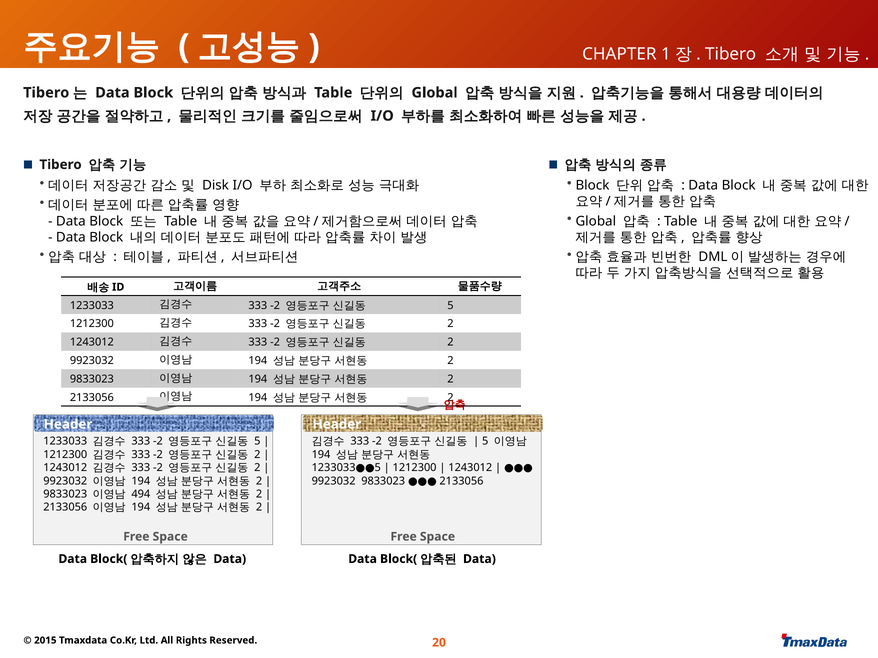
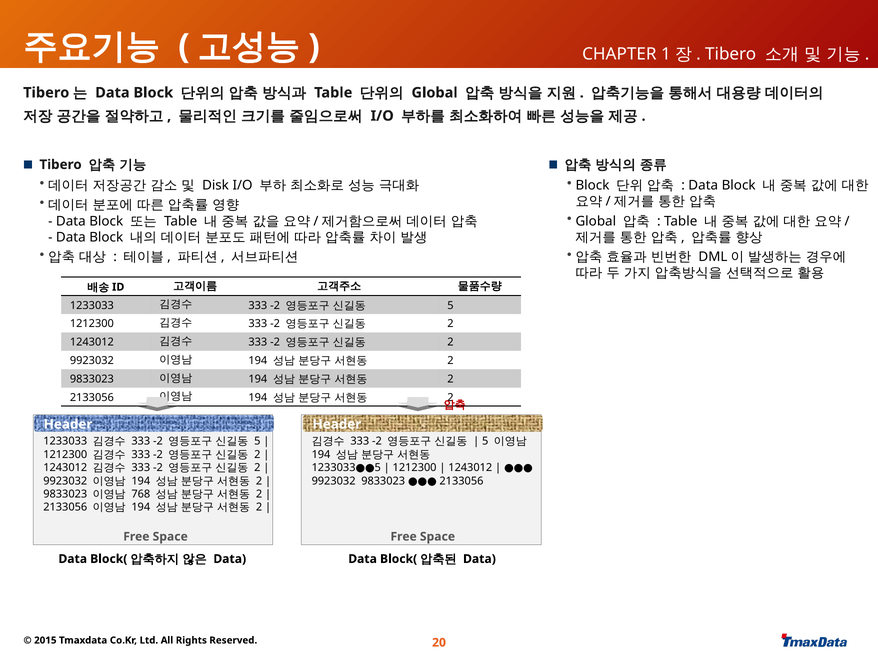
494: 494 -> 768 (141, 494)
